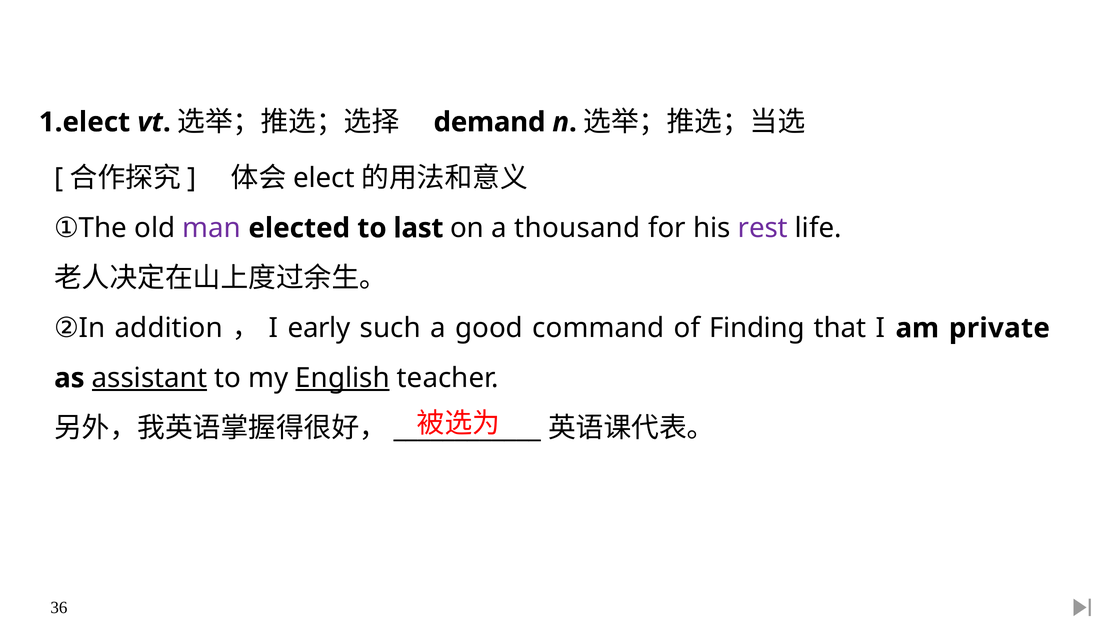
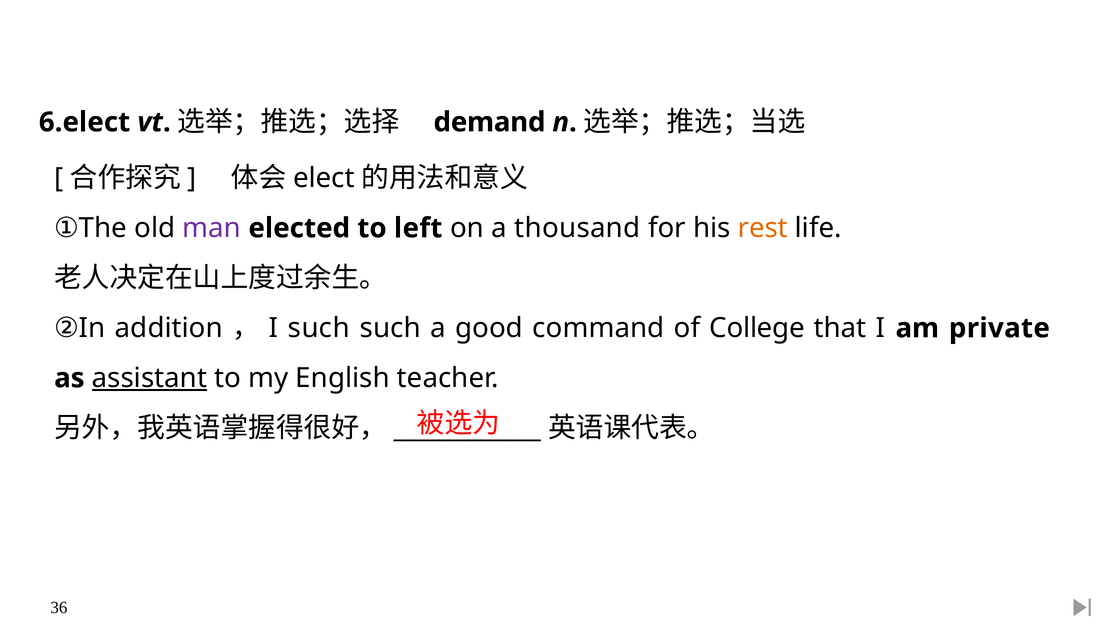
1.elect: 1.elect -> 6.elect (84, 122)
last: last -> left (418, 228)
rest colour: purple -> orange (763, 228)
I early: early -> such (319, 328)
Finding: Finding -> College (757, 328)
English underline: present -> none (343, 378)
